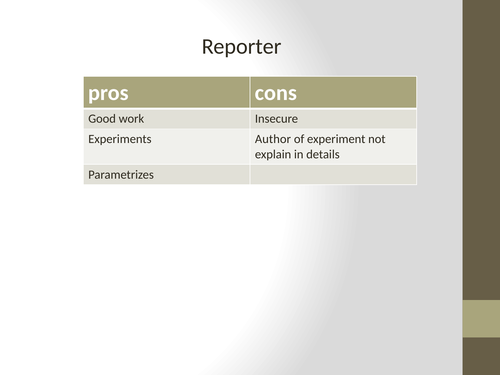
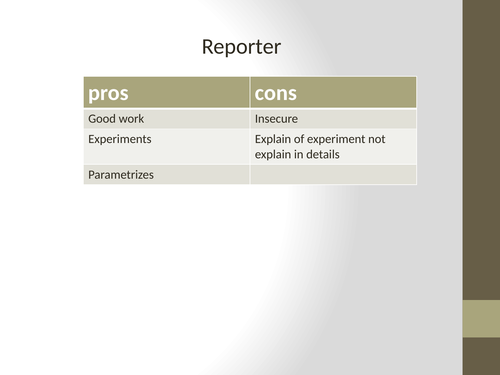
Experiments Author: Author -> Explain (273, 139)
